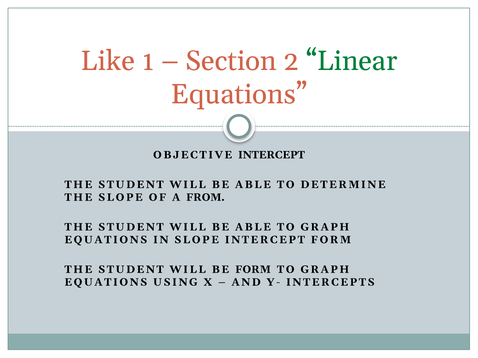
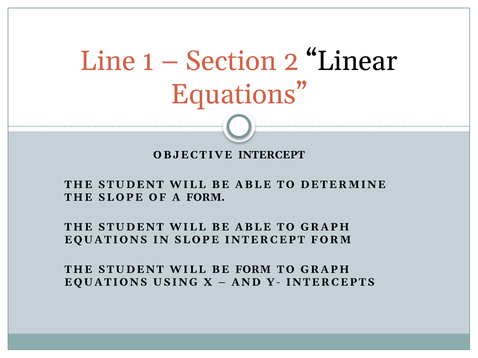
Like: Like -> Line (108, 61)
Linear colour: green -> black (352, 61)
A FROM: FROM -> FORM (205, 198)
